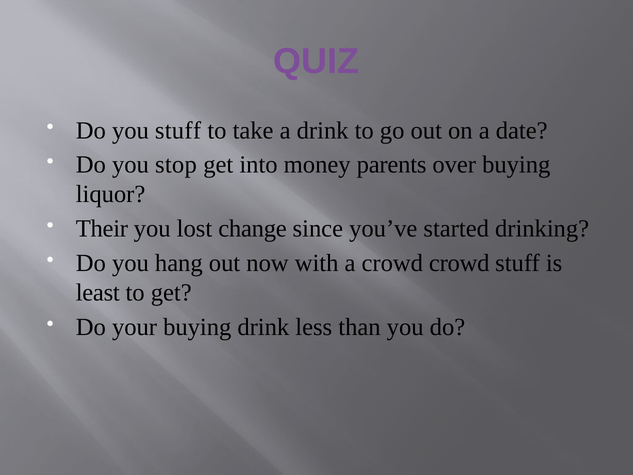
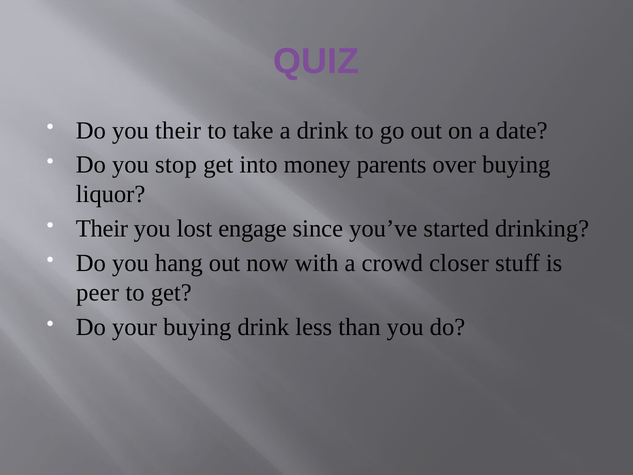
you stuff: stuff -> their (178, 130)
change: change -> engage (253, 229)
crowd crowd: crowd -> closer (459, 263)
least: least -> peer (98, 293)
